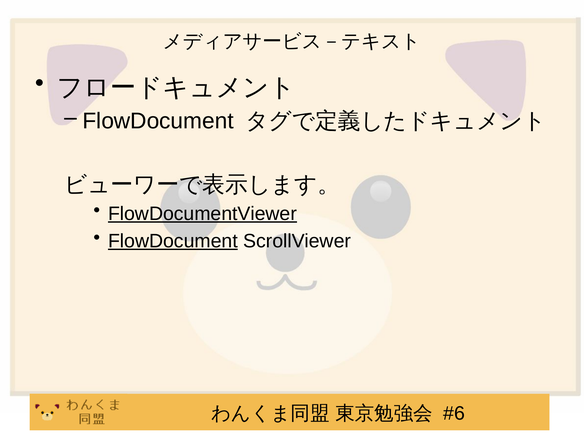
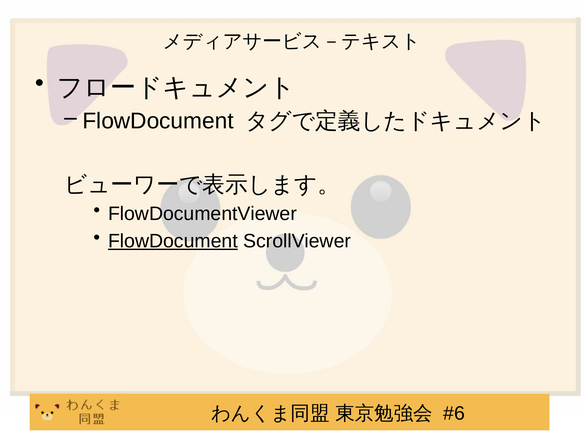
FlowDocumentViewer underline: present -> none (202, 214)
